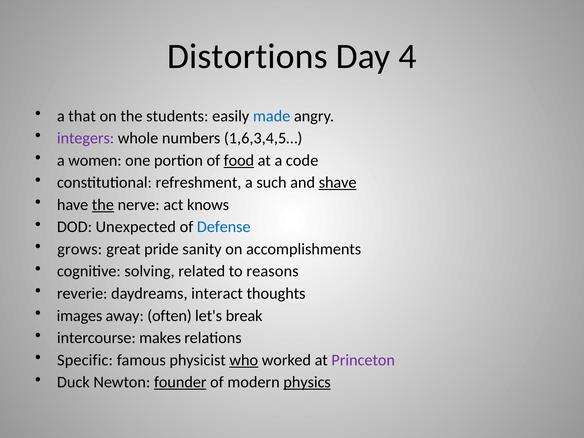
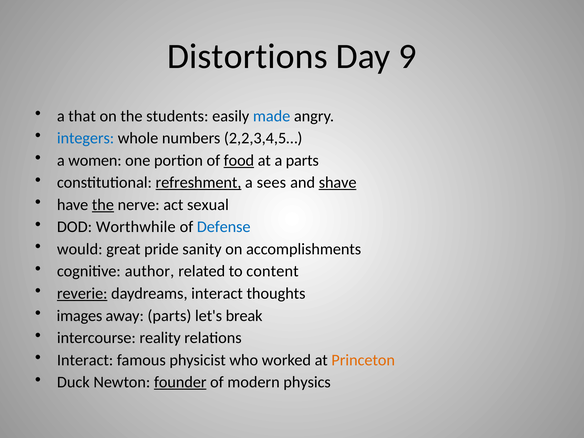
4: 4 -> 9 (408, 57)
integers colour: purple -> blue (86, 138)
1,6,3,4,5…: 1,6,3,4,5… -> 2,2,3,4,5… (263, 138)
a code: code -> parts (302, 160)
refreshment underline: none -> present (198, 183)
such: such -> sees (271, 183)
knows: knows -> sexual (208, 205)
Unexpected: Unexpected -> Worthwhile (136, 227)
grows: grows -> would (80, 249)
solving: solving -> author (149, 271)
reasons: reasons -> content (272, 271)
reverie underline: none -> present (82, 293)
away often: often -> parts (169, 316)
makes: makes -> reality (160, 338)
Specific: Specific -> Interact (85, 360)
who underline: present -> none (244, 360)
Princeton colour: purple -> orange (363, 360)
physics underline: present -> none (307, 382)
